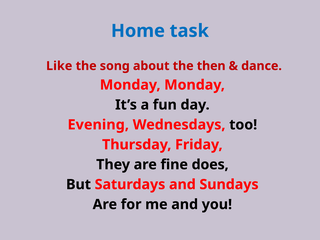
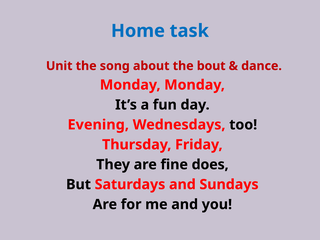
Like: Like -> Unit (59, 66)
then: then -> bout (211, 66)
